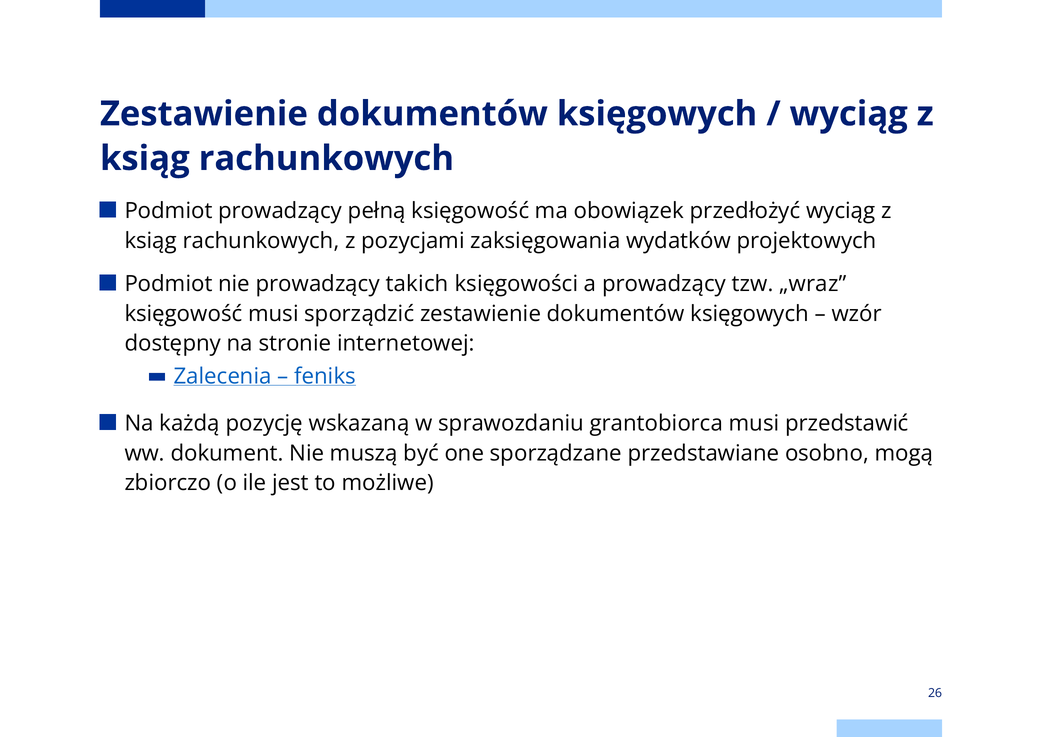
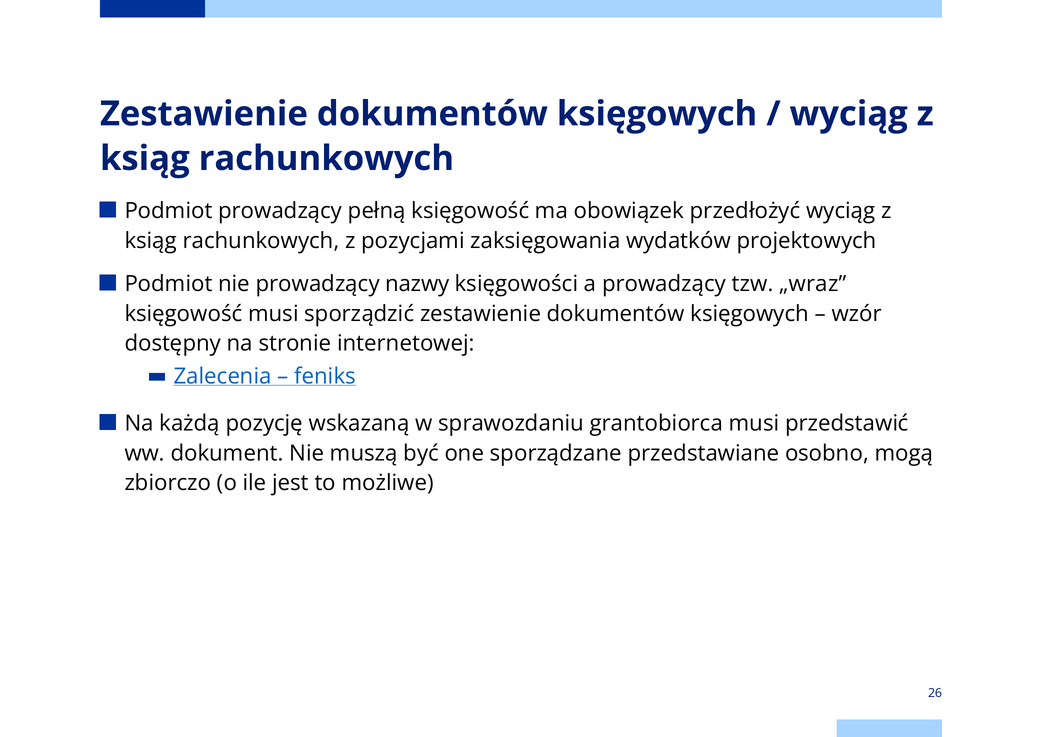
takich: takich -> nazwy (417, 284)
